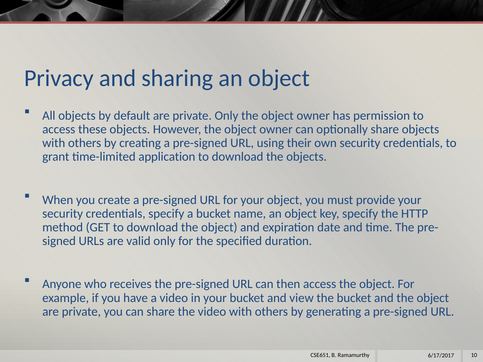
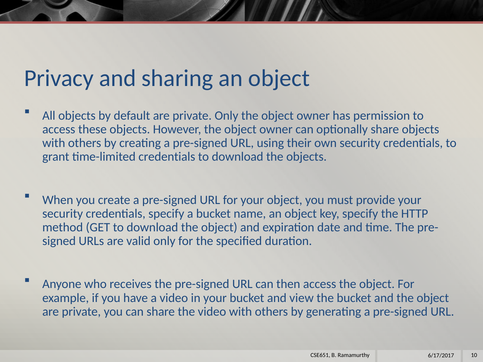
time-limited application: application -> credentials (167, 157)
